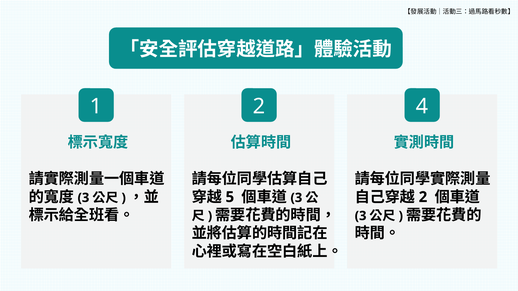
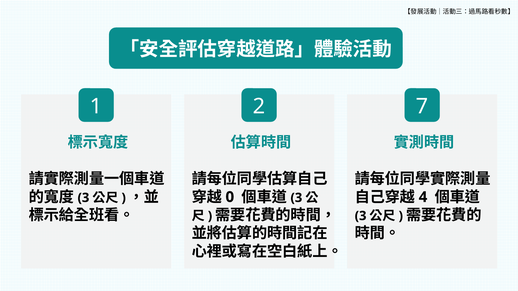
4: 4 -> 7 (422, 107)
5: 5 -> 0 (230, 197)
2: 2 -> 4 (423, 197)
